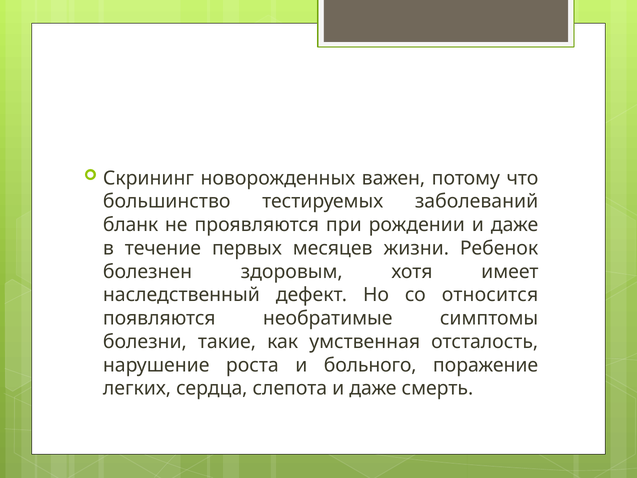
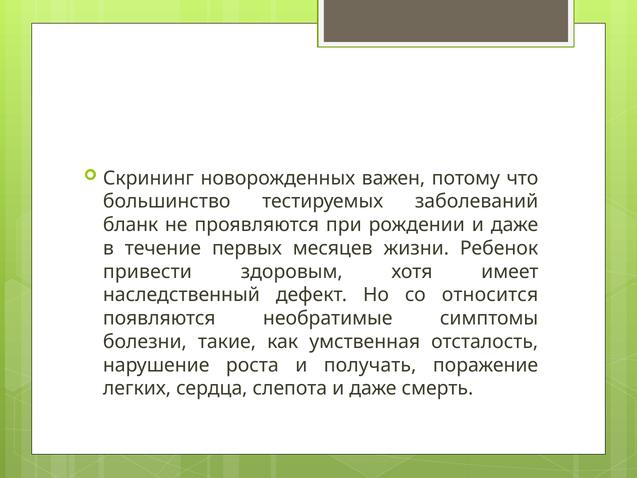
болезнен: болезнен -> привести (147, 272)
больного: больного -> получать (370, 365)
